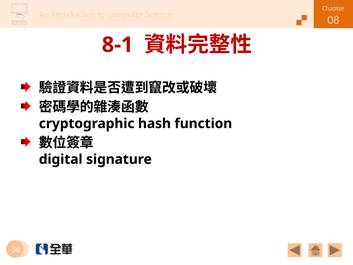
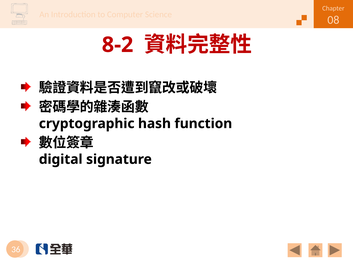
8-1: 8-1 -> 8-2 (118, 45)
